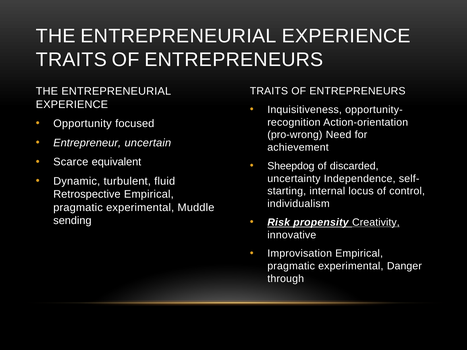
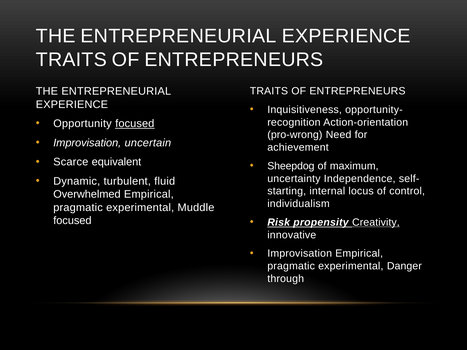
focused underline: none -> present (135, 124)
Entrepreneur: Entrepreneur -> Improvisation (87, 143)
discarded: discarded -> maximum (354, 166)
Retrospective: Retrospective -> Overwhelmed (87, 194)
sending: sending -> focused (72, 221)
